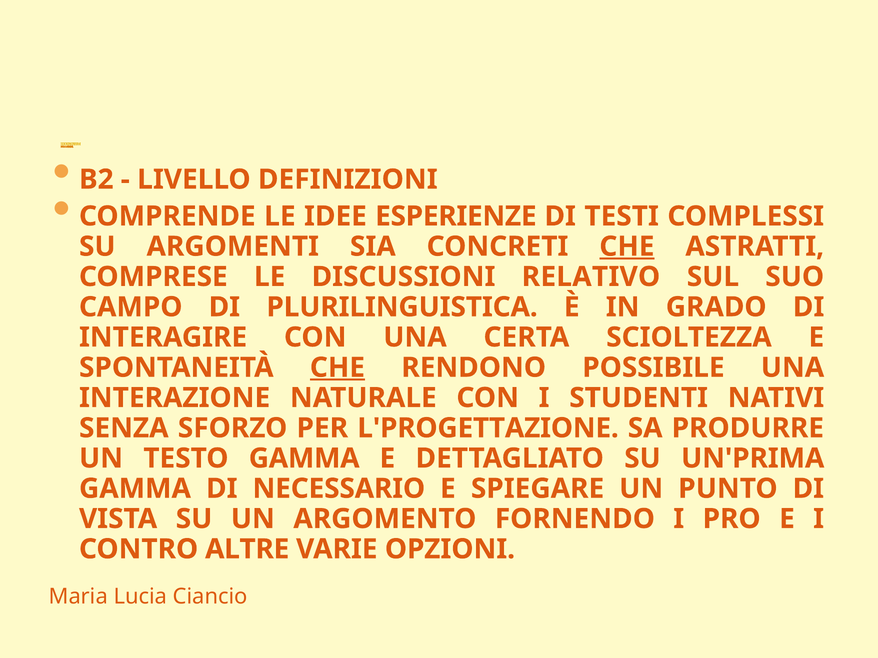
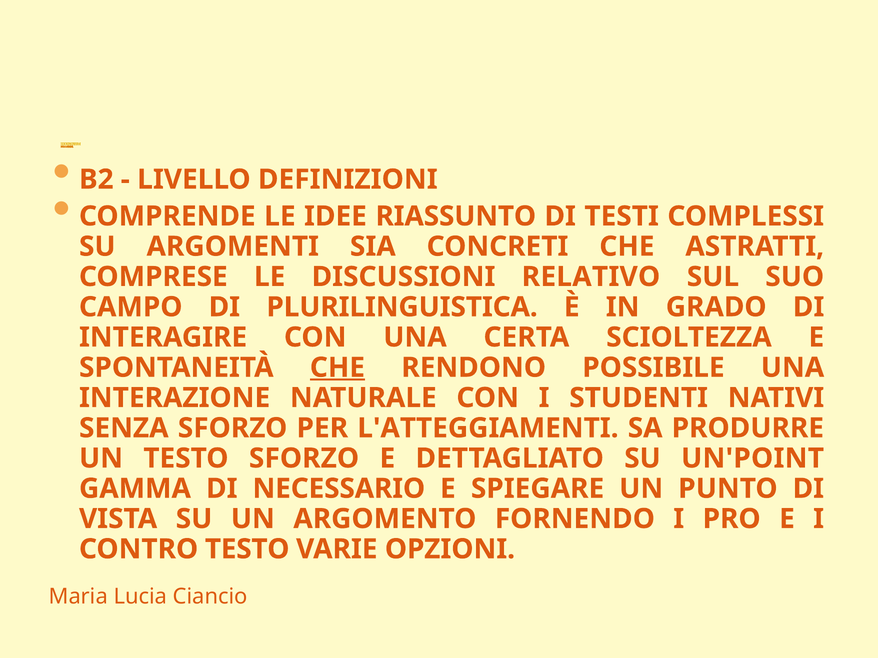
ESPERIENZE: ESPERIENZE -> RIASSUNTO (456, 216)
CHE underline: present -> none (627, 247)
L'PROGETTAZIONE: L'PROGETTAZIONE -> L'ATTEGGIAMENTI (488, 428)
TESTO GAMMA: GAMMA -> SFORZO (304, 459)
UN'PRIMA: UN'PRIMA -> UN'POINT (753, 459)
CONTRO ALTRE: ALTRE -> TESTO (247, 549)
